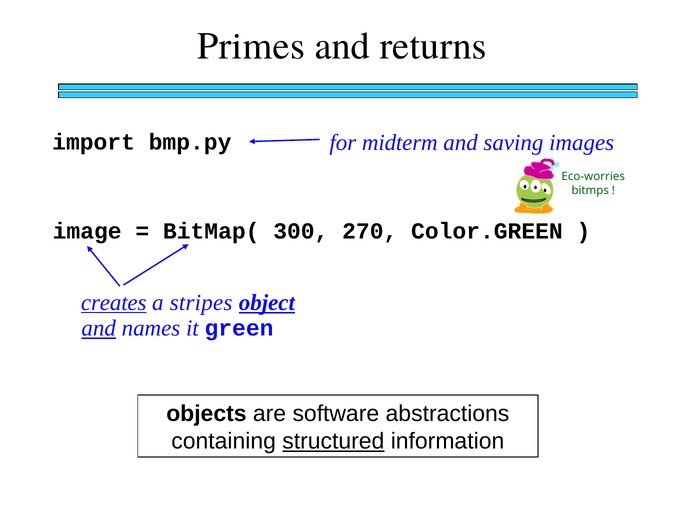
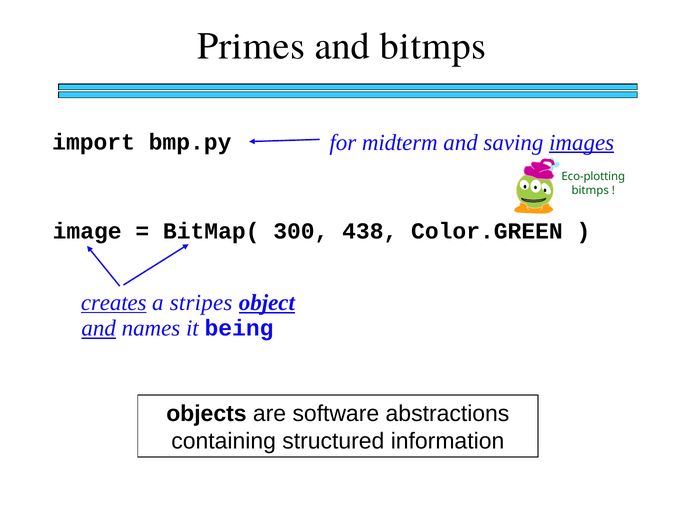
and returns: returns -> bitmps (433, 46)
images underline: none -> present (582, 142)
Eco-worries: Eco-worries -> Eco-plotting (593, 176)
270: 270 -> 438 (370, 231)
green: green -> being (239, 328)
structured underline: present -> none (333, 441)
